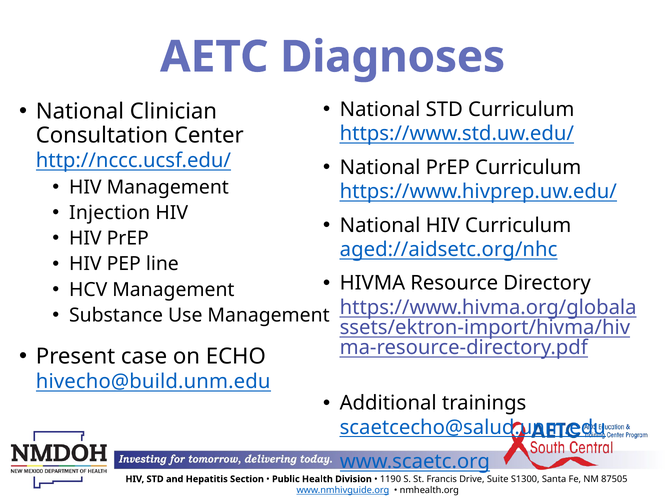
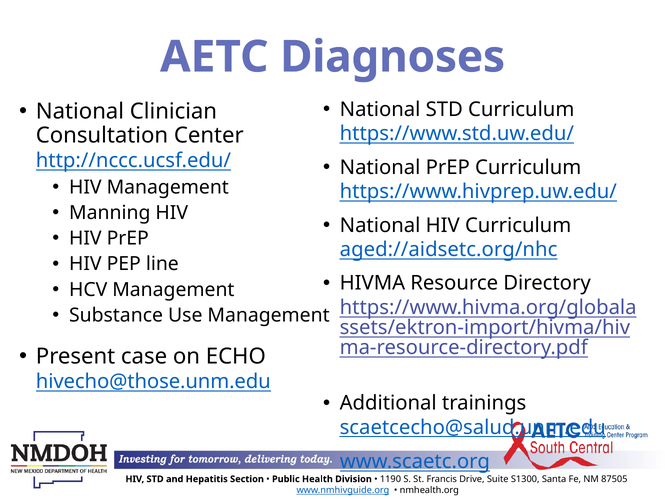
Injection: Injection -> Manning (110, 213)
hivecho@build.unm.edu: hivecho@build.unm.edu -> hivecho@those.unm.edu (153, 382)
